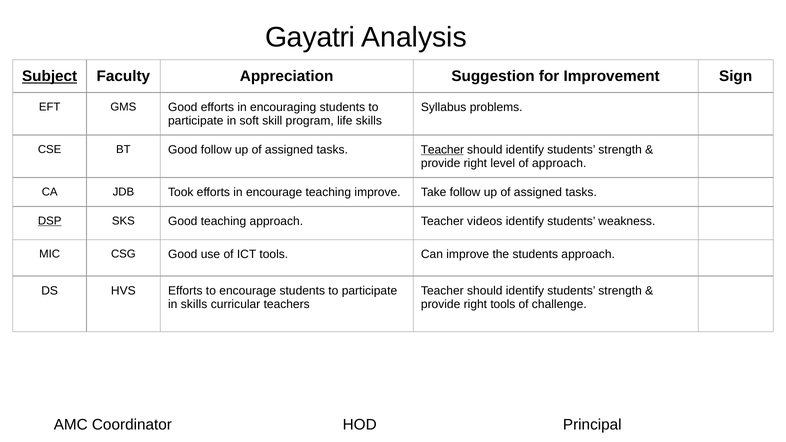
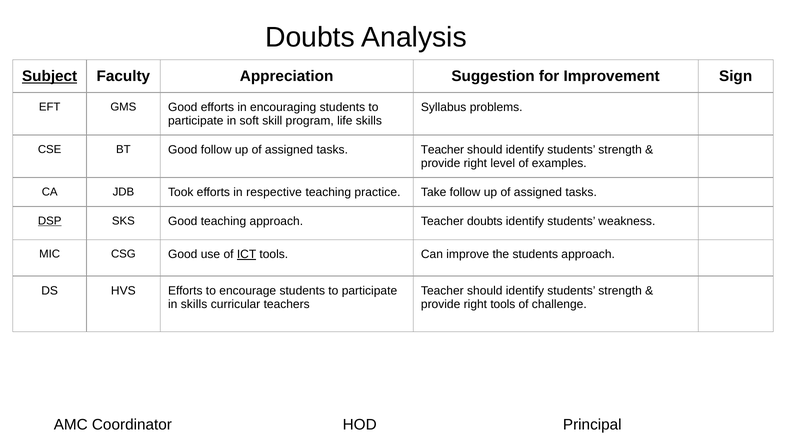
Gayatri: Gayatri -> Doubts (310, 37)
Teacher underline: present -> none (442, 150)
of approach: approach -> examples (559, 163)
in encourage: encourage -> respective (274, 192)
teaching improve: improve -> practice (377, 192)
Teacher videos: videos -> doubts (485, 221)
ICT underline: none -> present (247, 254)
